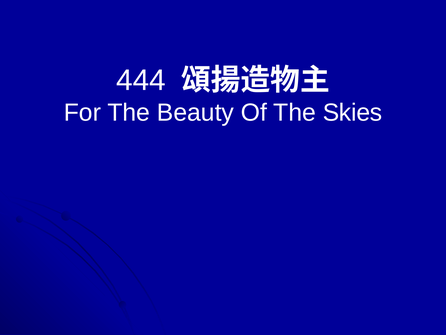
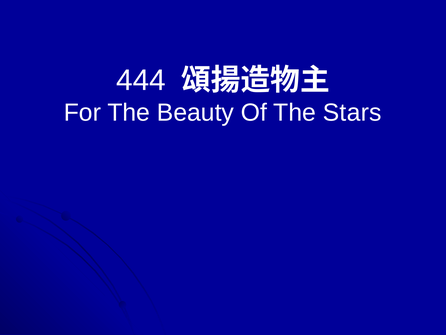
Skies: Skies -> Stars (352, 112)
